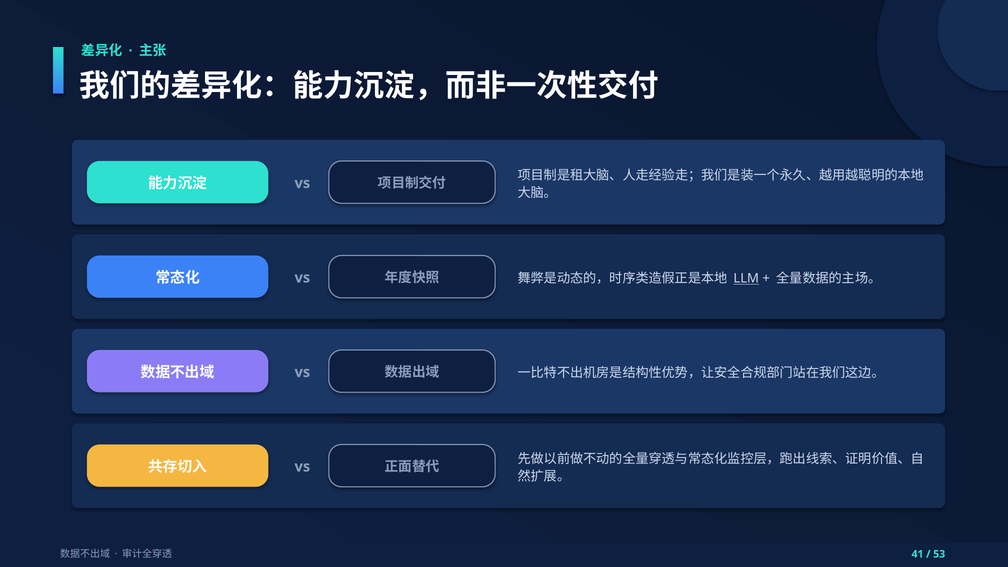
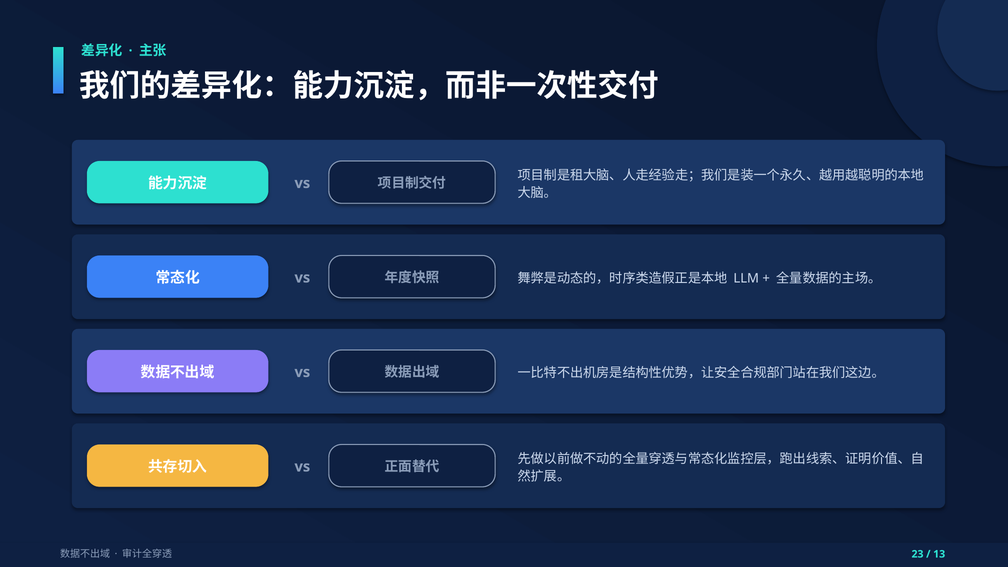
LLM underline: present -> none (746, 279)
41: 41 -> 23 (918, 554)
53: 53 -> 13 (939, 554)
